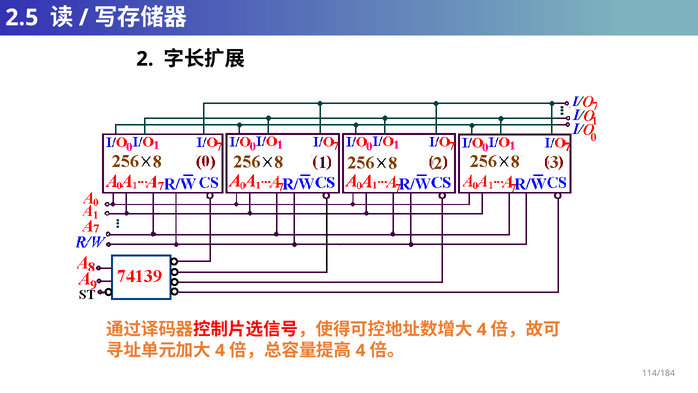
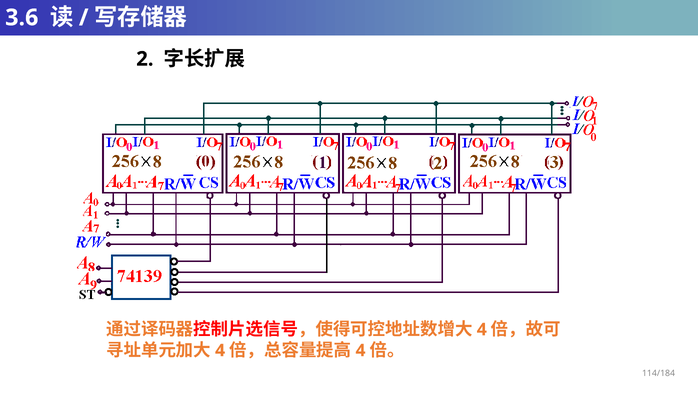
2.5: 2.5 -> 3.6 (22, 18)
